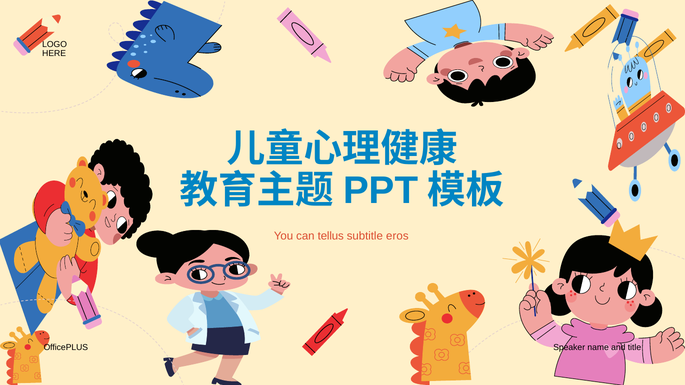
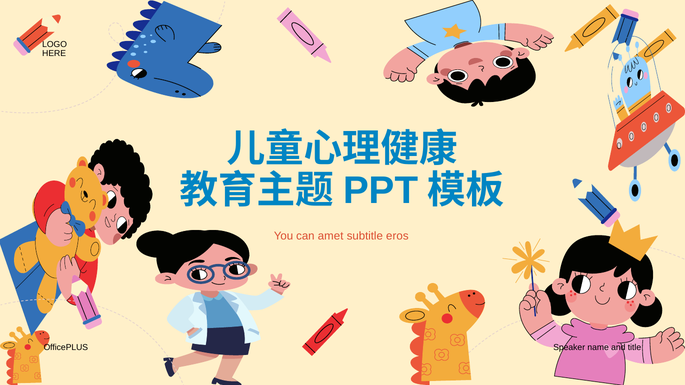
tellus: tellus -> amet (331, 236)
